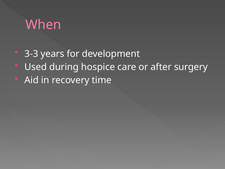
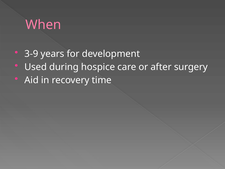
3-3: 3-3 -> 3-9 (31, 54)
